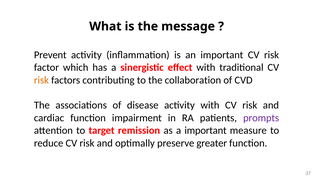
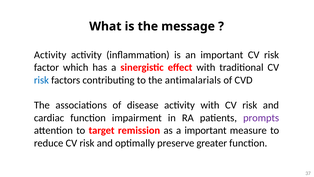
Prevent: Prevent -> Activity (50, 55)
risk colour: orange -> blue (41, 80)
collaboration: collaboration -> antimalarials (193, 80)
